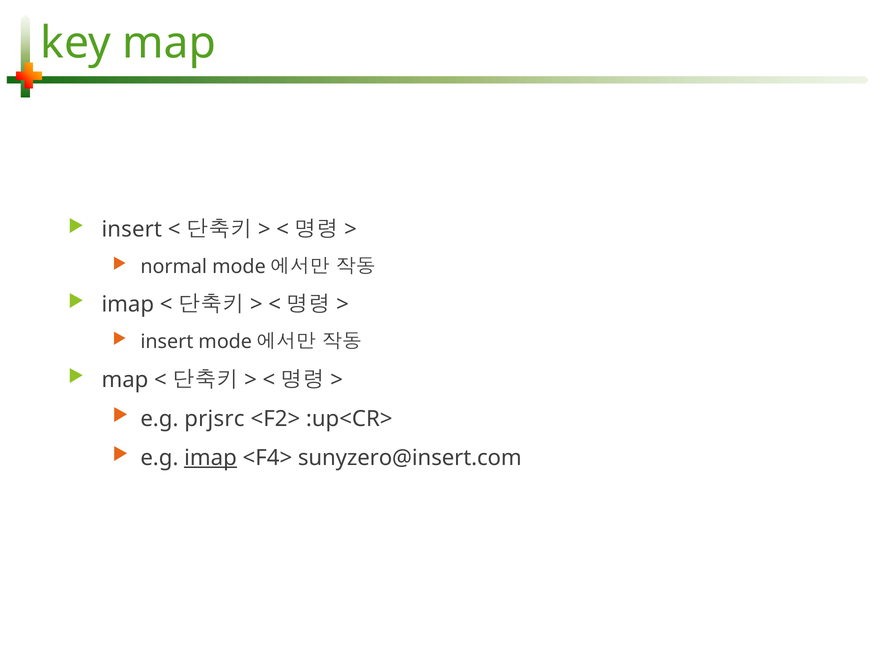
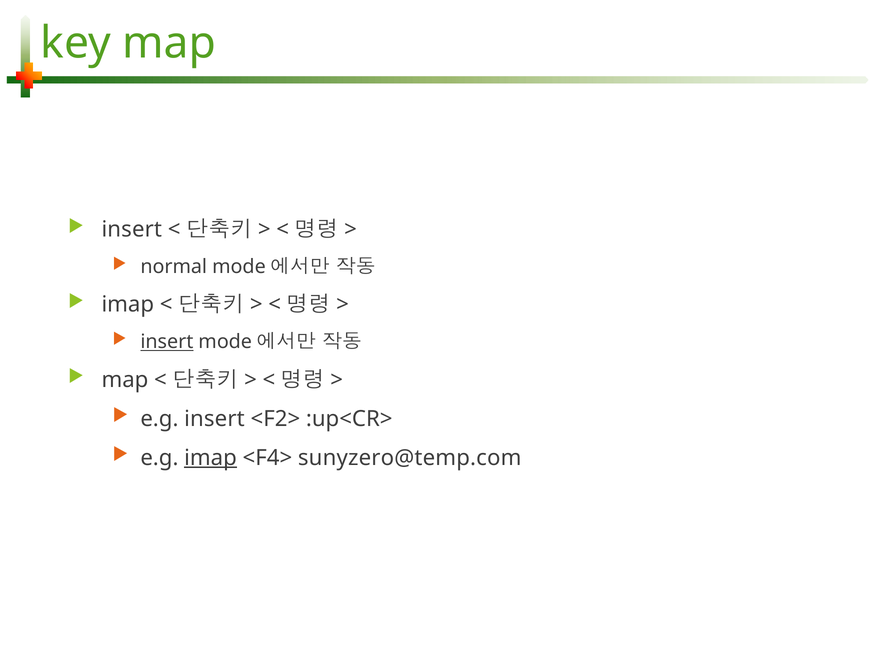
insert underline: none -> present (167, 342)
e.g prjsrc: prjsrc -> insert (214, 419)
sunyzero@insert.com: sunyzero@insert.com -> sunyzero@temp.com (410, 458)
